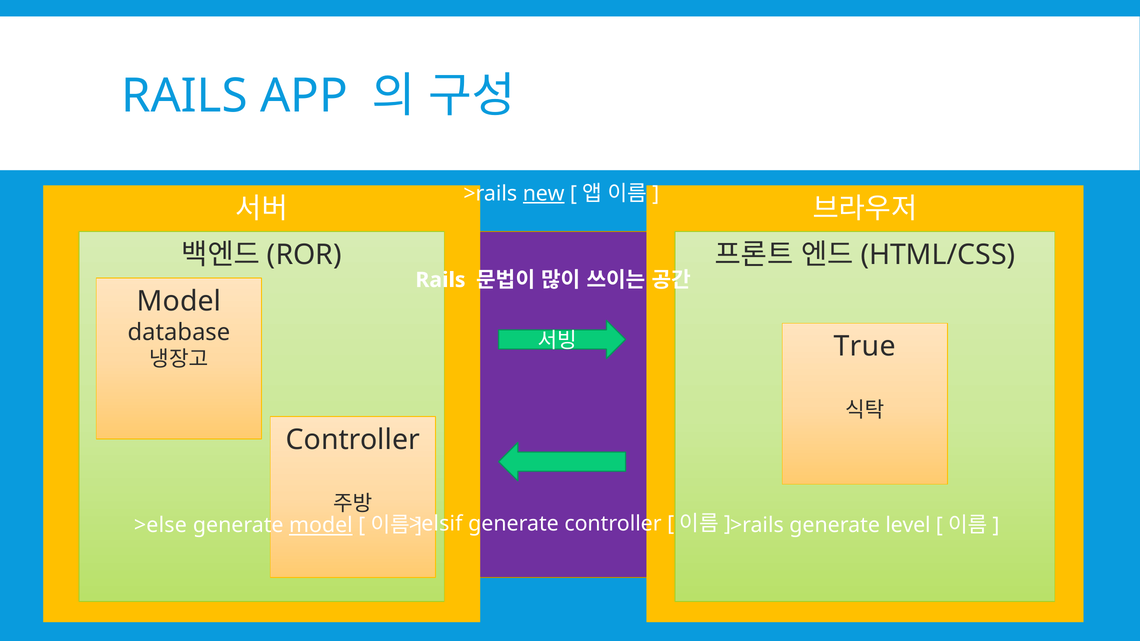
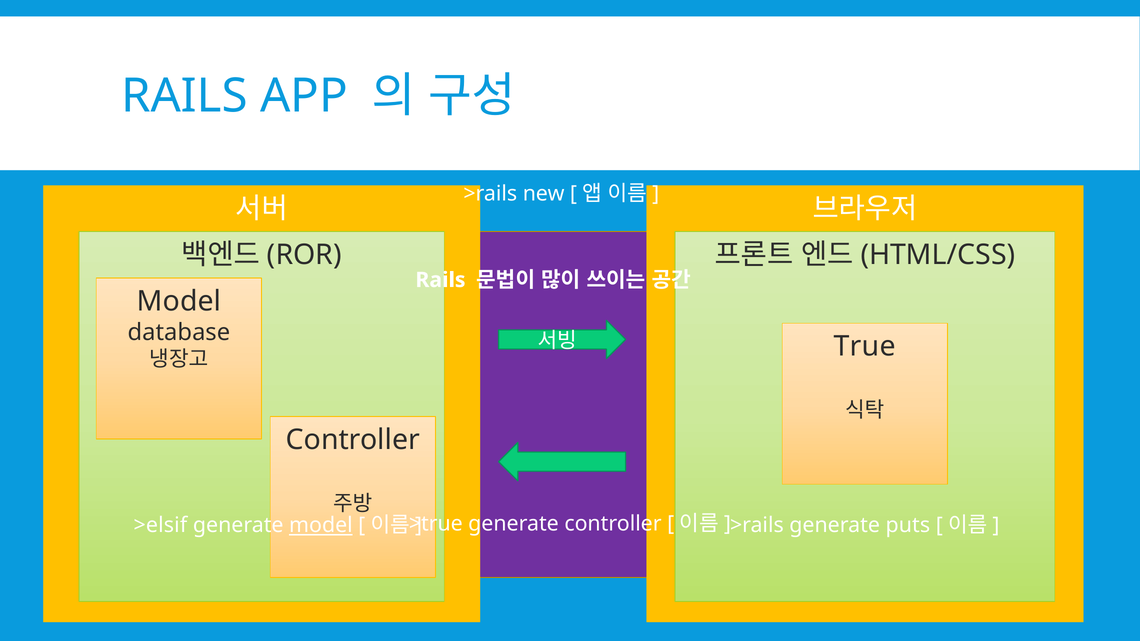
new underline: present -> none (544, 194)
>elsif: >elsif -> >true (436, 524)
level: level -> puts (908, 526)
>else: >else -> >elsif (160, 526)
